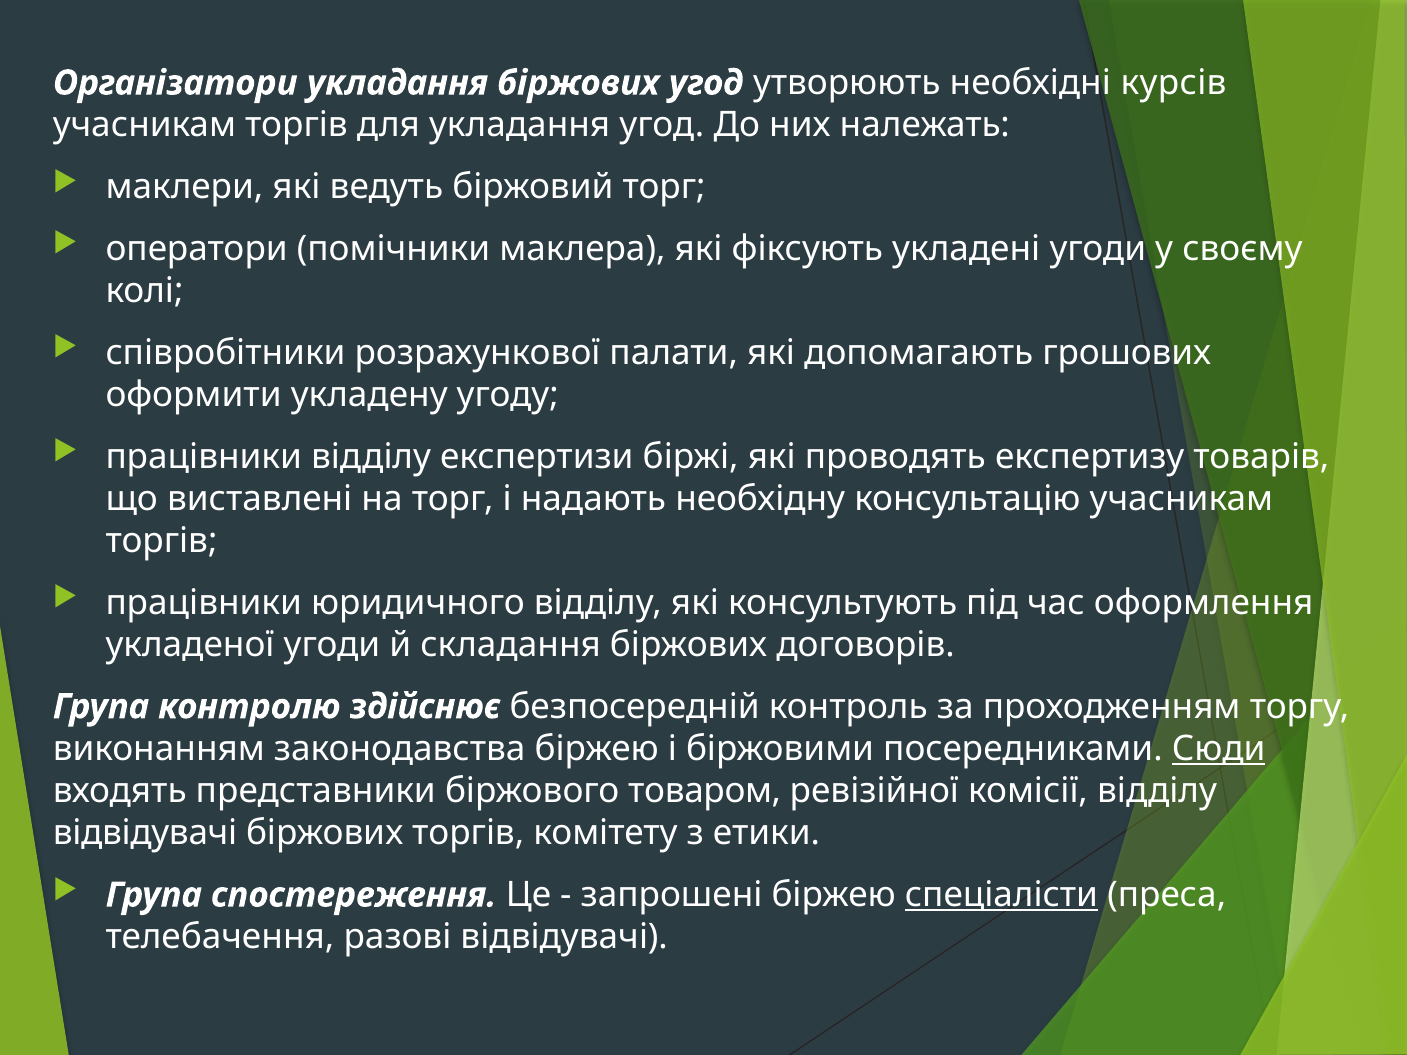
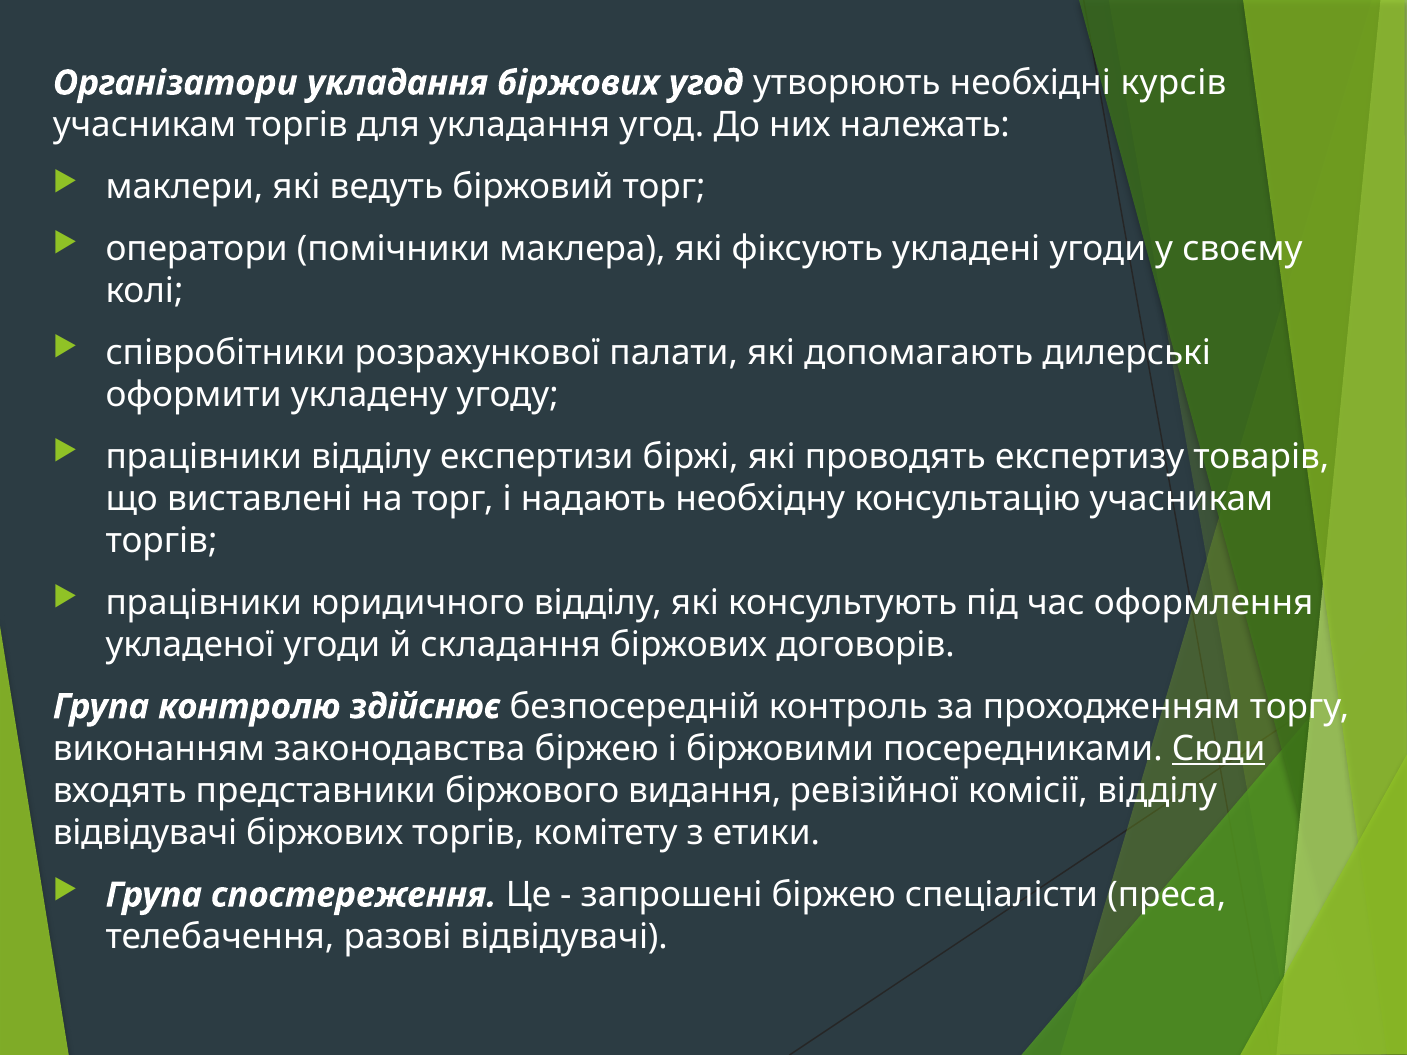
грошових: грошових -> дилерські (1127, 353)
товаром: товаром -> видання (705, 791)
спеціалісти underline: present -> none (1001, 895)
